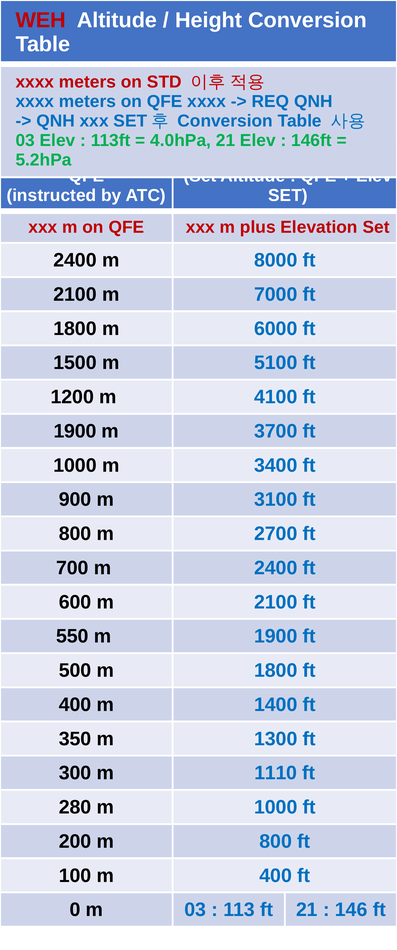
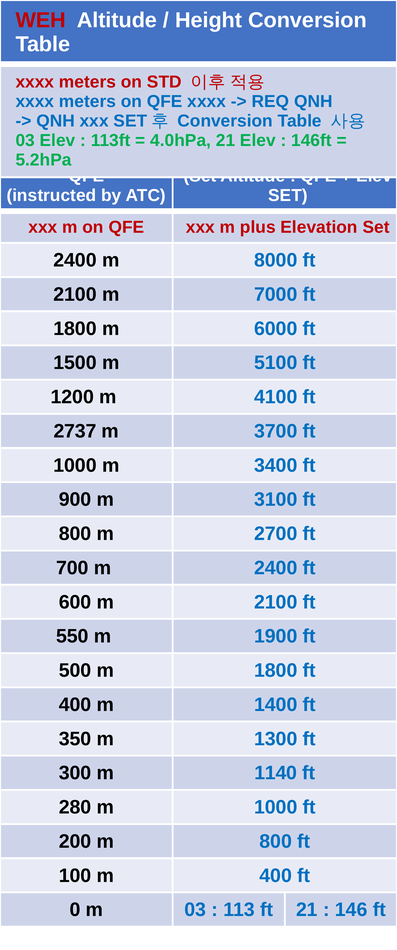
1900: 1900 -> 2737 (75, 431)
1110: 1110 -> 1140 (276, 773)
